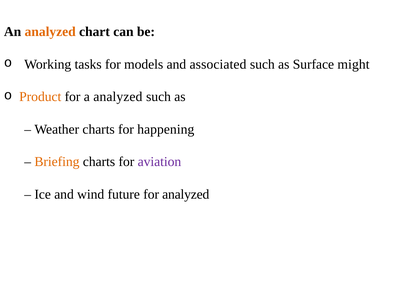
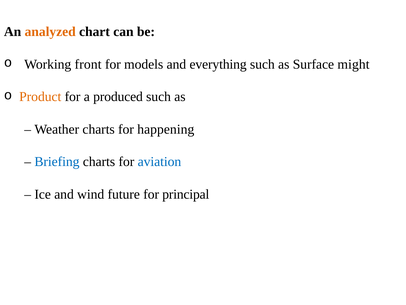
tasks: tasks -> front (88, 64)
associated: associated -> everything (218, 64)
a analyzed: analyzed -> produced (118, 97)
Briefing colour: orange -> blue (57, 162)
aviation colour: purple -> blue (159, 162)
for analyzed: analyzed -> principal (186, 194)
